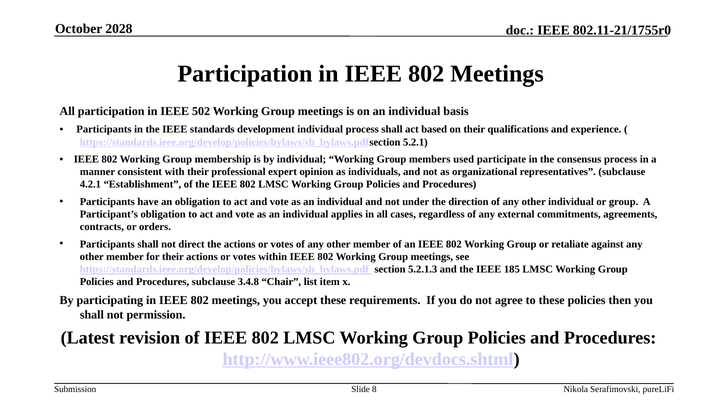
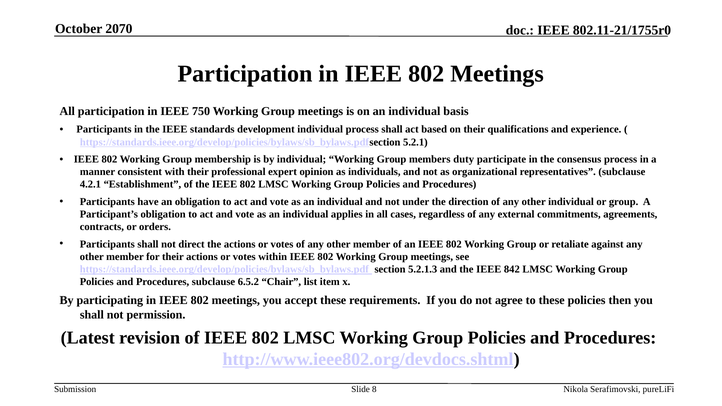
2028: 2028 -> 2070 (119, 29)
502: 502 -> 750 (201, 111)
used: used -> duty (464, 159)
185: 185 -> 842 (512, 269)
3.4.8: 3.4.8 -> 6.5.2 (248, 282)
